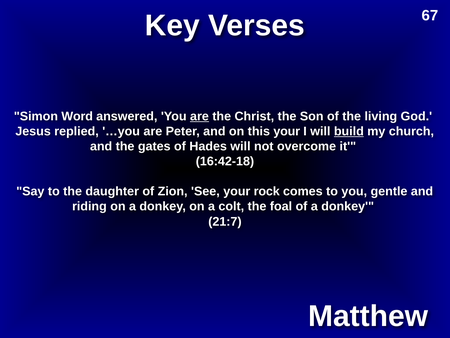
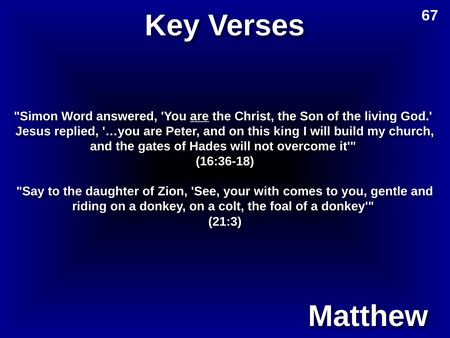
this your: your -> king (287, 131)
build underline: present -> none (349, 131)
16:42-18: 16:42-18 -> 16:36-18 (225, 161)
rock: rock -> with (267, 191)
21:7: 21:7 -> 21:3 (225, 221)
